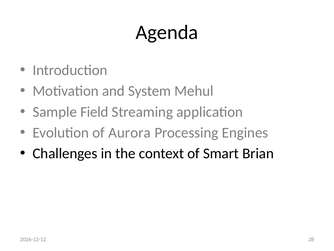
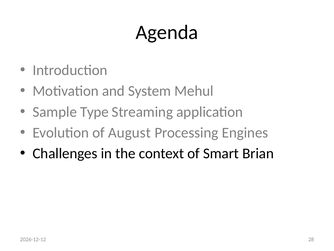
Field: Field -> Type (94, 112)
Aurora: Aurora -> August (130, 132)
